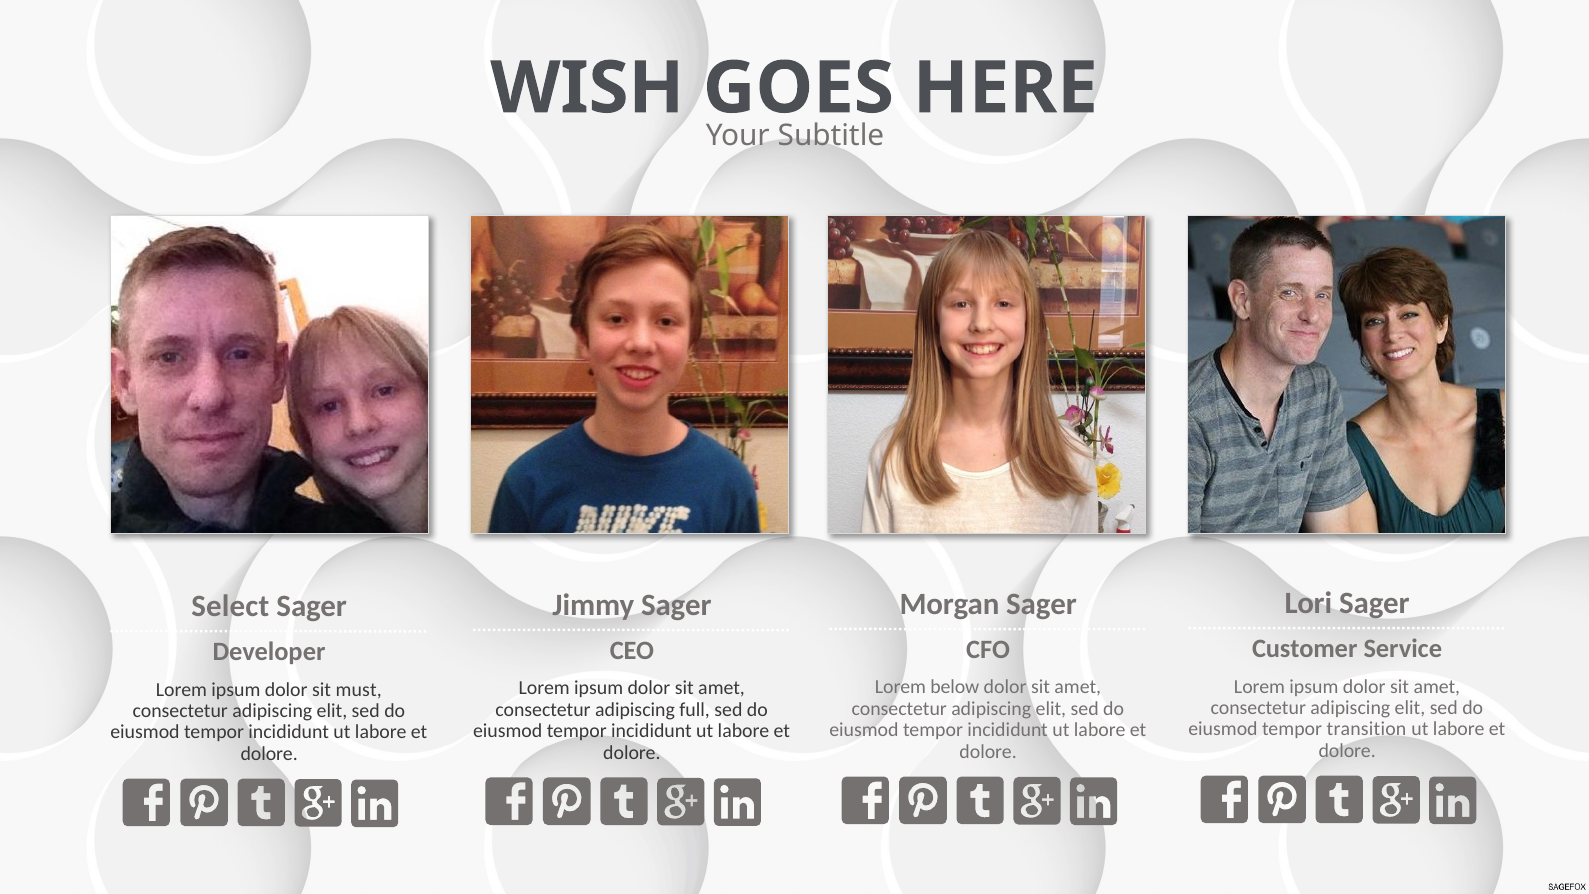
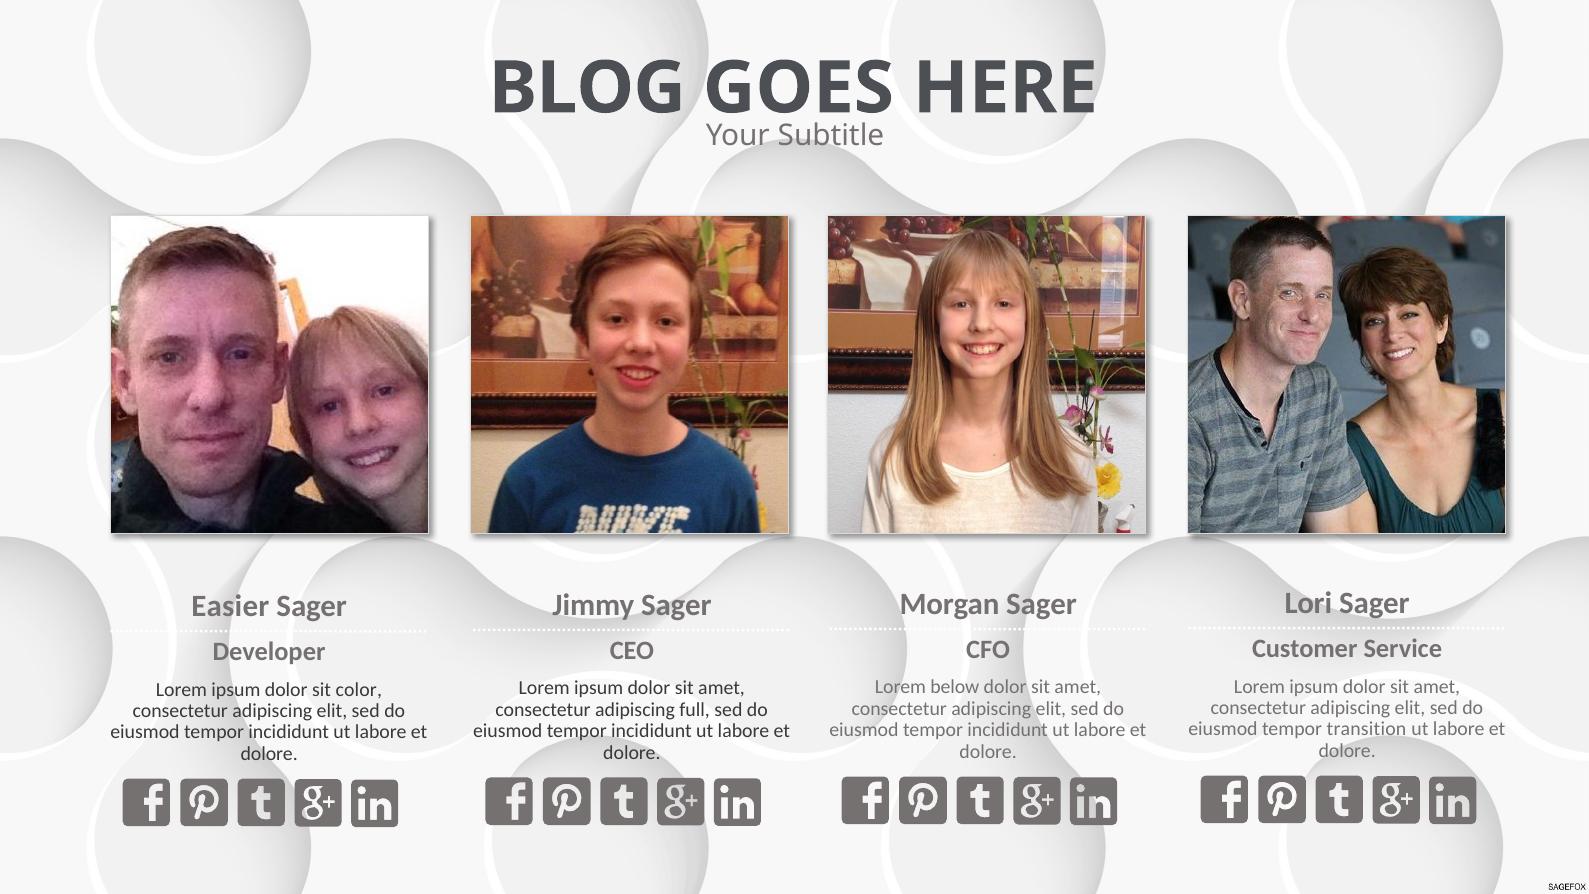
WISH: WISH -> BLOG (587, 88)
Select: Select -> Easier (230, 606)
must: must -> color (359, 689)
